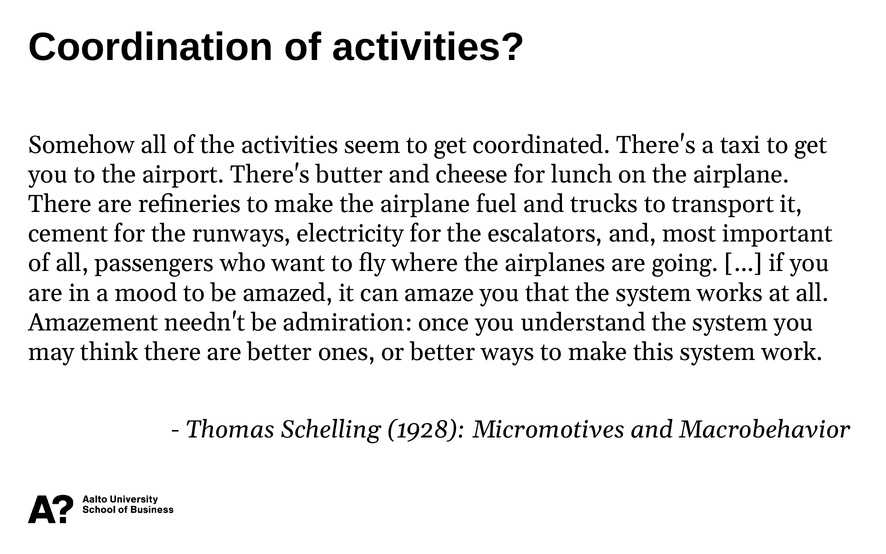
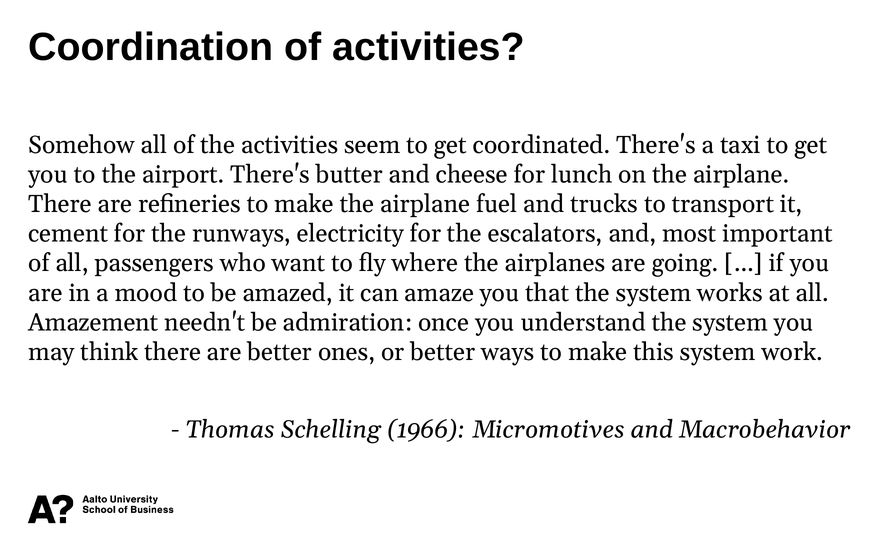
1928: 1928 -> 1966 (427, 429)
